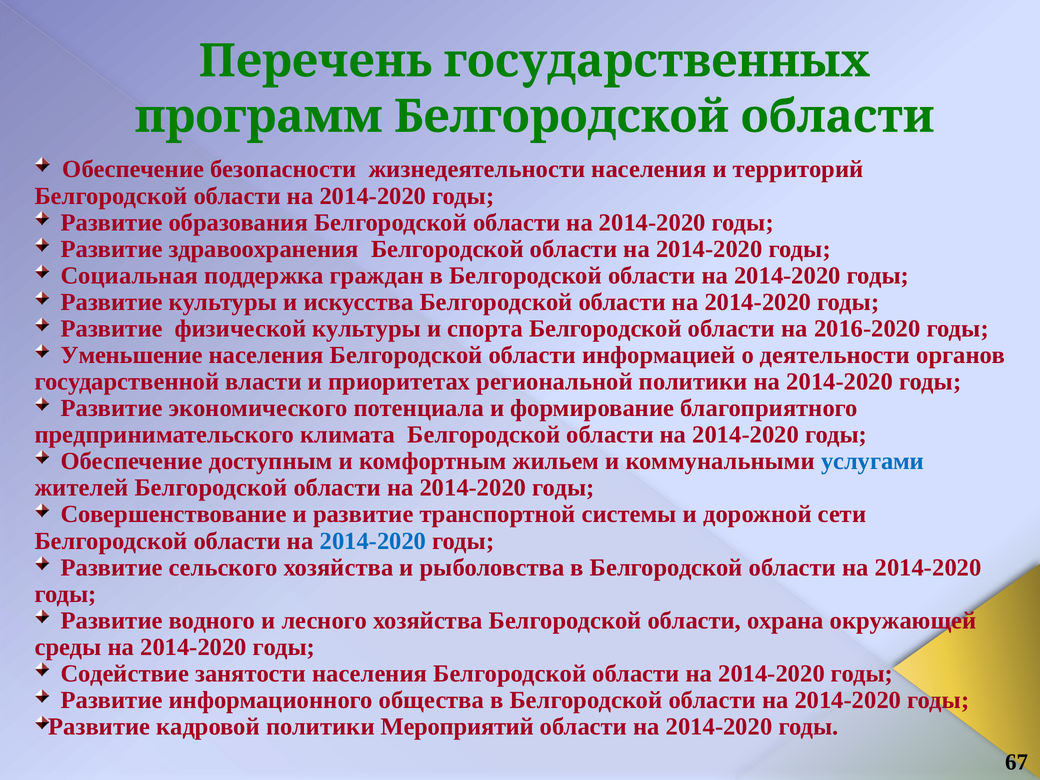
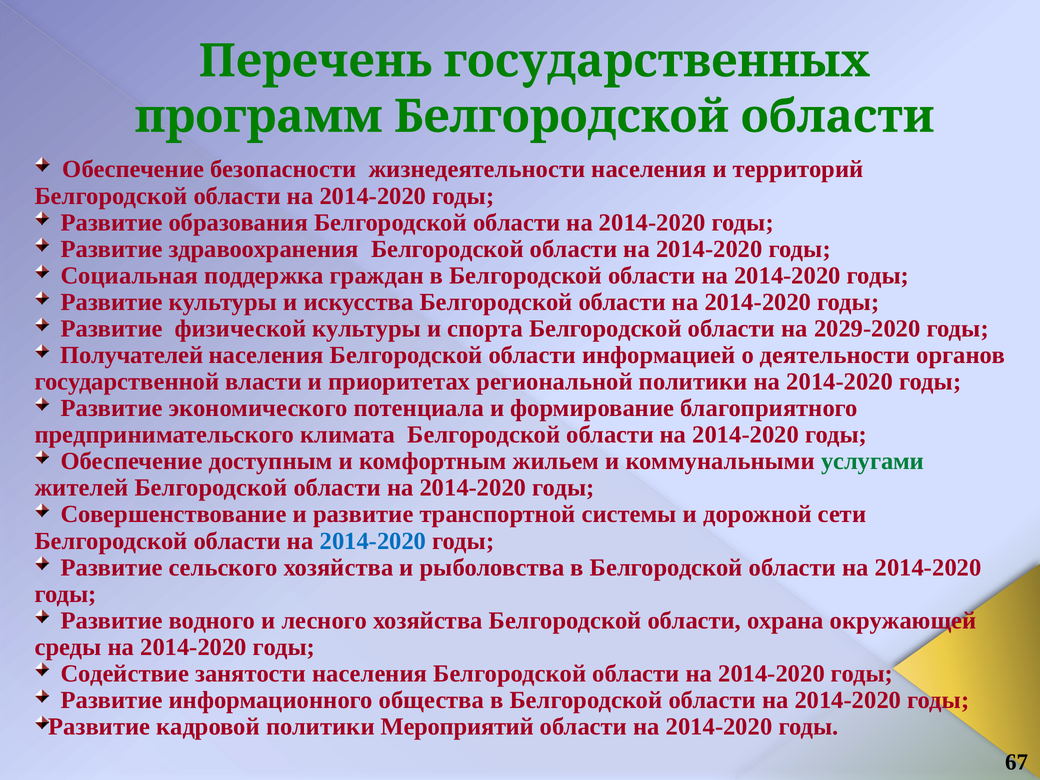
2016-2020: 2016-2020 -> 2029-2020 (867, 329)
Уменьшение: Уменьшение -> Получателей (132, 355)
услугами colour: blue -> green (873, 461)
